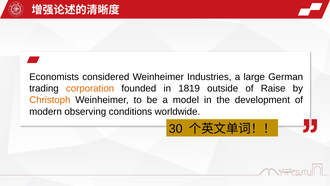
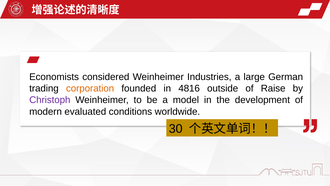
1819: 1819 -> 4816 (189, 88)
Christoph colour: orange -> purple (50, 100)
observing: observing -> evaluated (85, 111)
